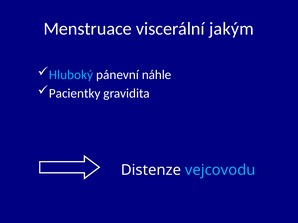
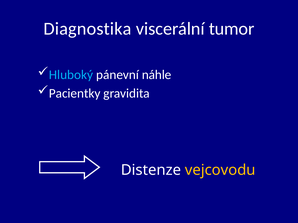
Menstruace: Menstruace -> Diagnostika (88, 29)
jakým: jakým -> tumor (232, 29)
vejcovodu colour: light blue -> yellow (220, 170)
